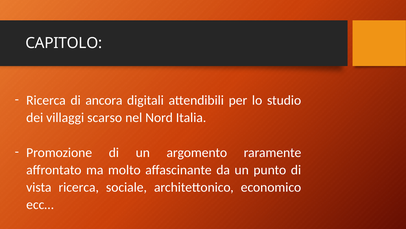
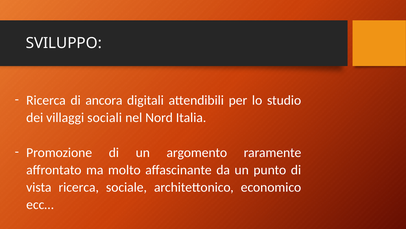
CAPITOLO: CAPITOLO -> SVILUPPO (64, 43)
scarso: scarso -> sociali (105, 117)
